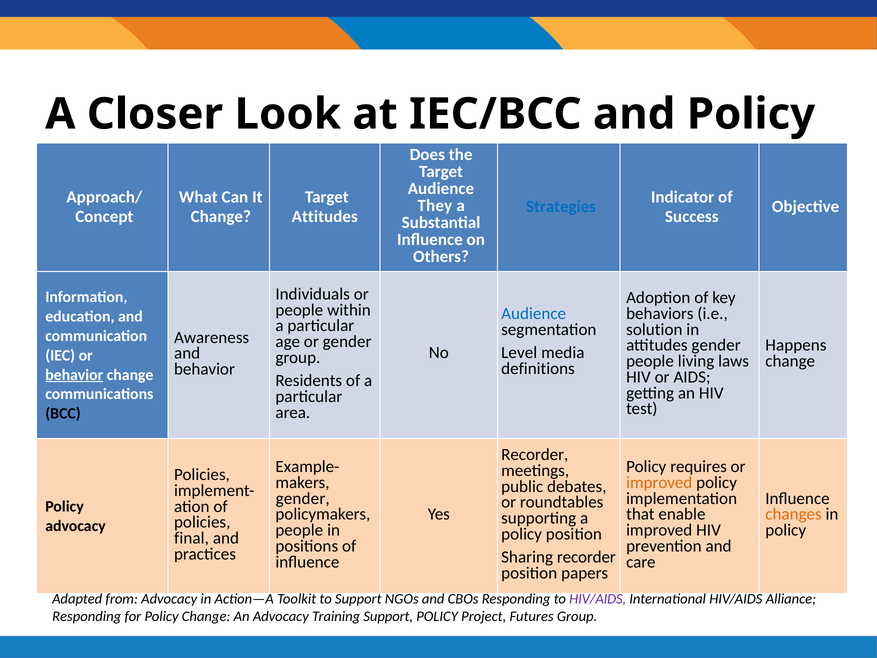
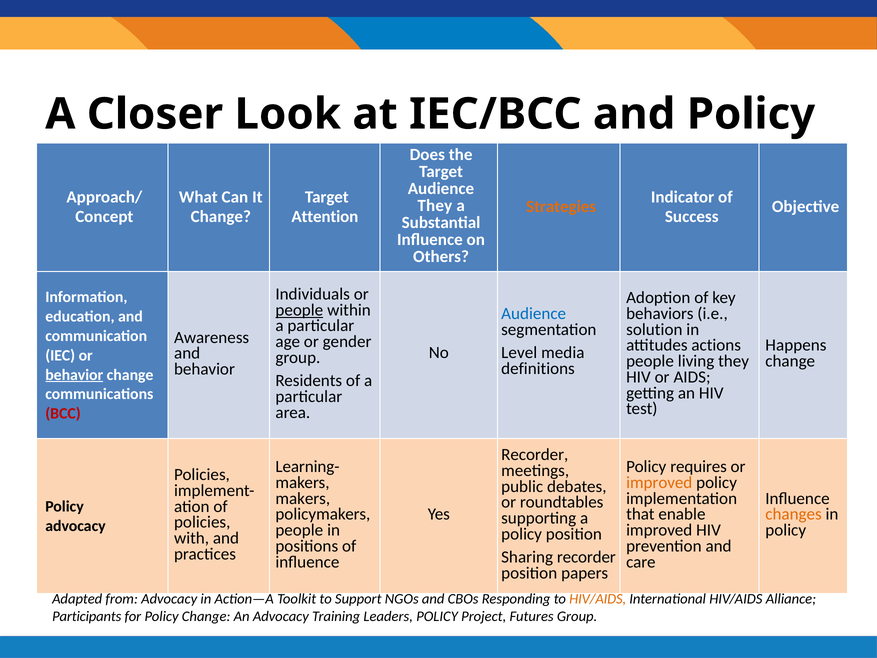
Strategies colour: blue -> orange (561, 207)
Attitudes: Attitudes -> Attention (325, 217)
people underline: none -> present (299, 310)
attitudes gender: gender -> actions (716, 345)
living laws: laws -> they (734, 361)
BCC colour: black -> red (63, 414)
Example-: Example- -> Learning- (307, 467)
gender: gender -> makers (303, 498)
final: final -> with (192, 538)
HIV/AIDS colour: purple -> orange (598, 599)
Responding: Responding -> Participants (87, 616)
Training Support: Support -> Leaders (388, 616)
